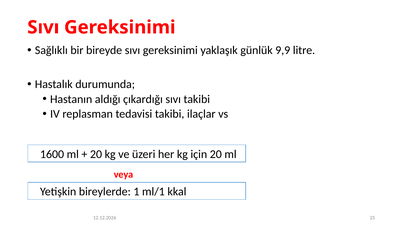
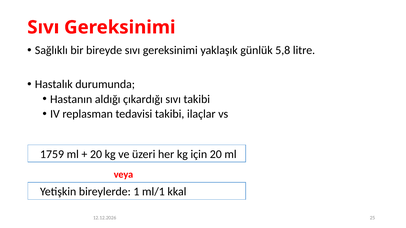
9,9: 9,9 -> 5,8 (283, 50)
1600: 1600 -> 1759 (52, 154)
